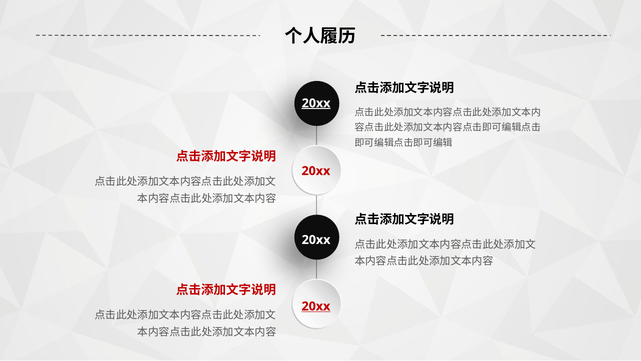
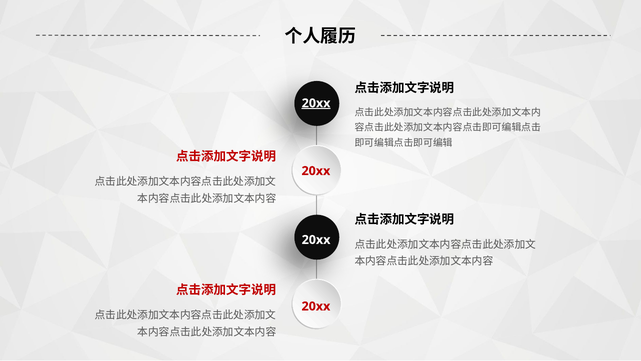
20xx underline: present -> none (316, 306)
